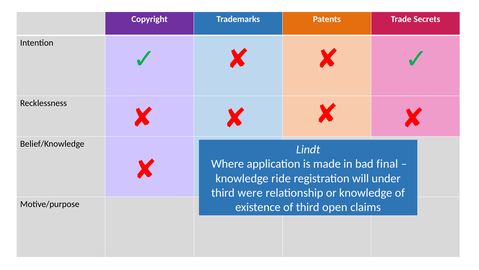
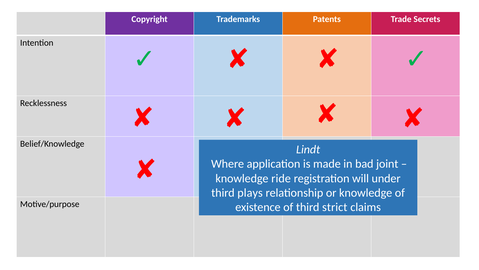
final: final -> joint (387, 164)
were: were -> plays (250, 192)
open: open -> strict (335, 207)
